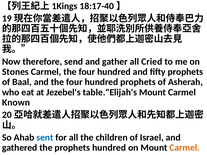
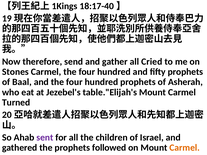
Known: Known -> Turned (16, 103)
sent colour: blue -> purple (45, 138)
prophets hundred: hundred -> followed (109, 148)
